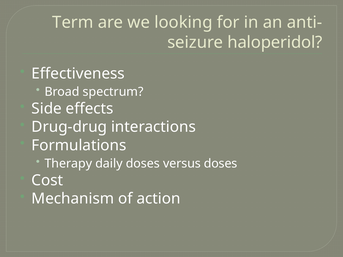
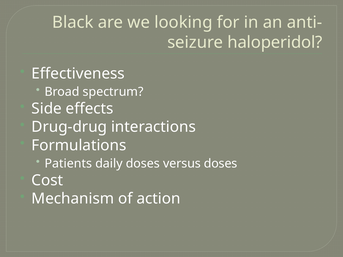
Term: Term -> Black (73, 22)
Therapy: Therapy -> Patients (68, 164)
